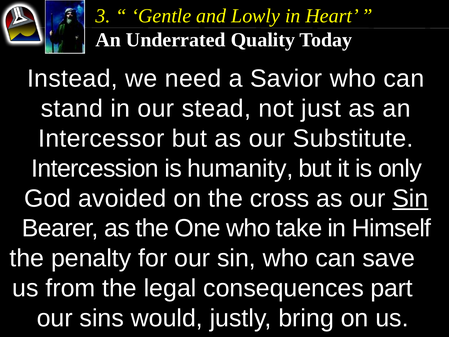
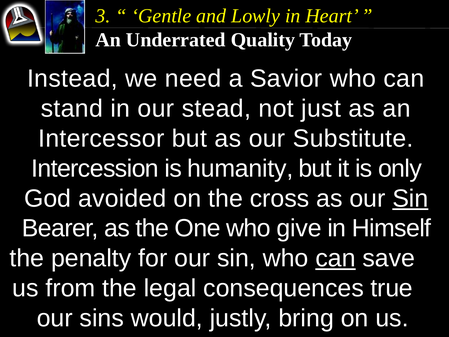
take: take -> give (299, 228)
can underline: none -> present (335, 258)
part: part -> true (392, 288)
